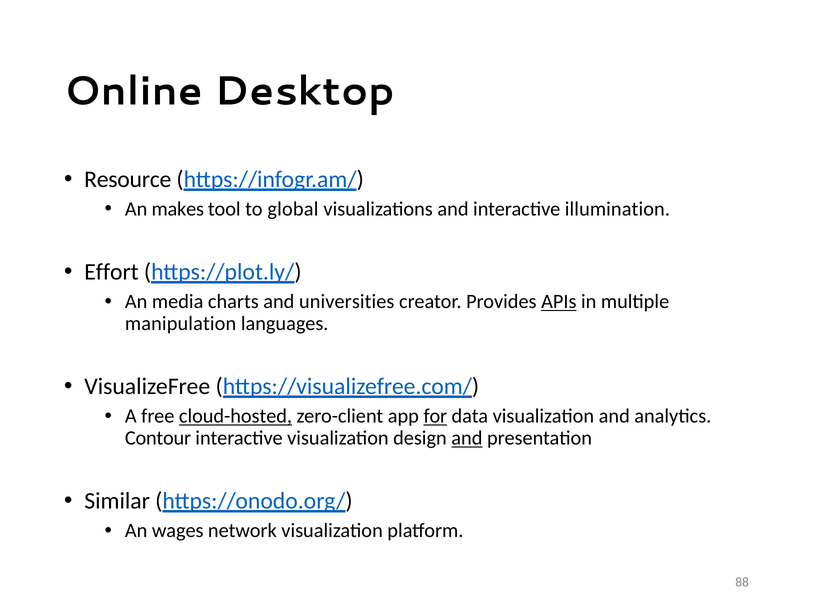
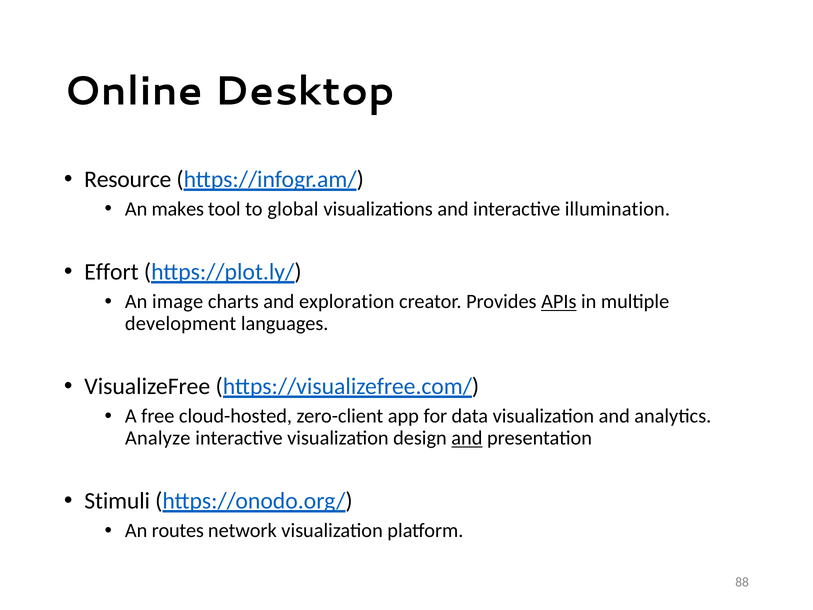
media: media -> image (178, 301)
universities: universities -> exploration (347, 301)
manipulation: manipulation -> development (181, 323)
cloud-hosted underline: present -> none (236, 416)
for underline: present -> none (435, 416)
Contour: Contour -> Analyze (158, 438)
Similar: Similar -> Stimuli (117, 501)
wages: wages -> routes (178, 530)
